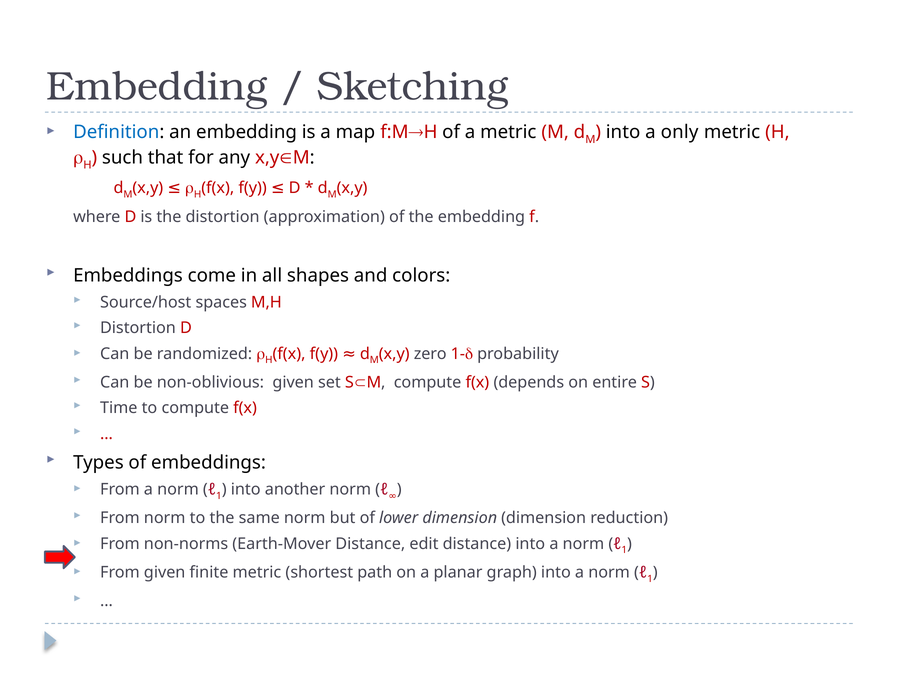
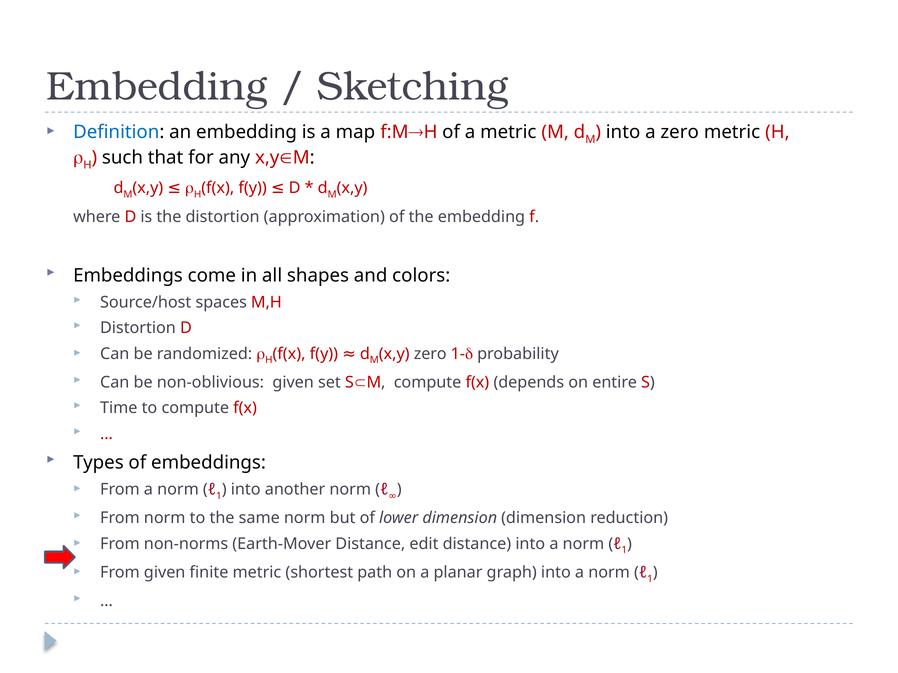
a only: only -> zero (680, 132)
